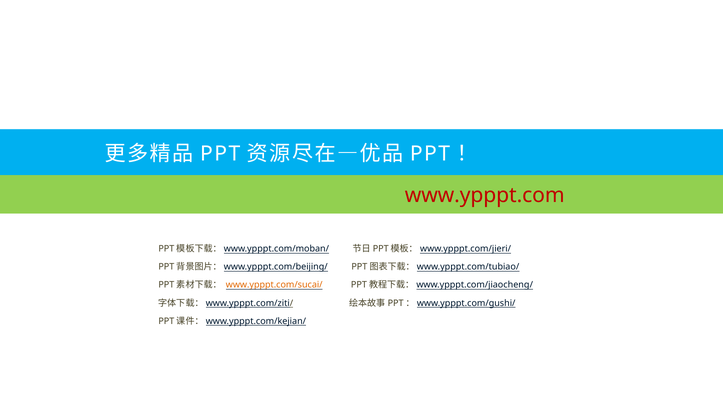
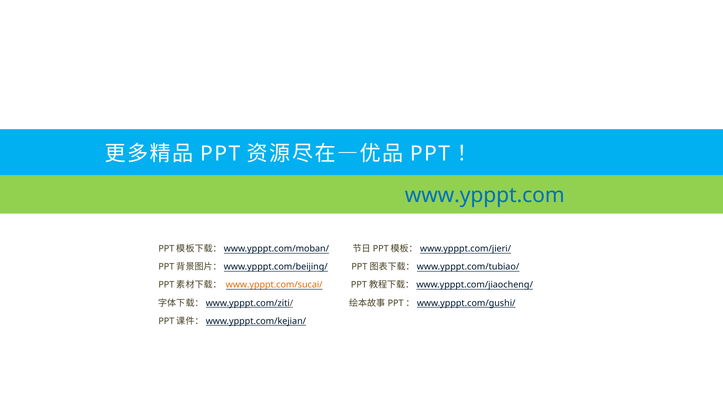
www.ypppt.com colour: red -> blue (485, 196)
